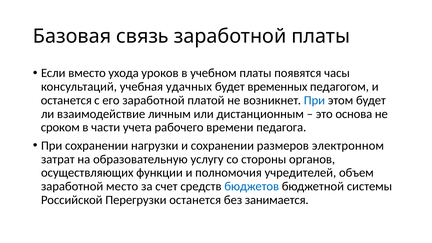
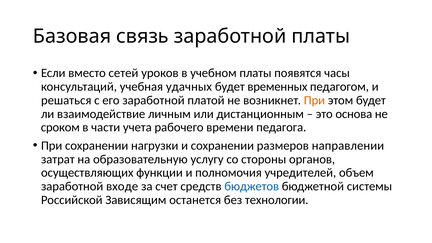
ухода: ухода -> сетей (123, 73)
останется: останется -> решаться (66, 100)
При colour: blue -> orange (314, 100)
электронном: электронном -> направлении (348, 146)
место: место -> входе (122, 186)
Перегрузки: Перегрузки -> Зависящим (136, 200)
занимается: занимается -> технологии (277, 200)
